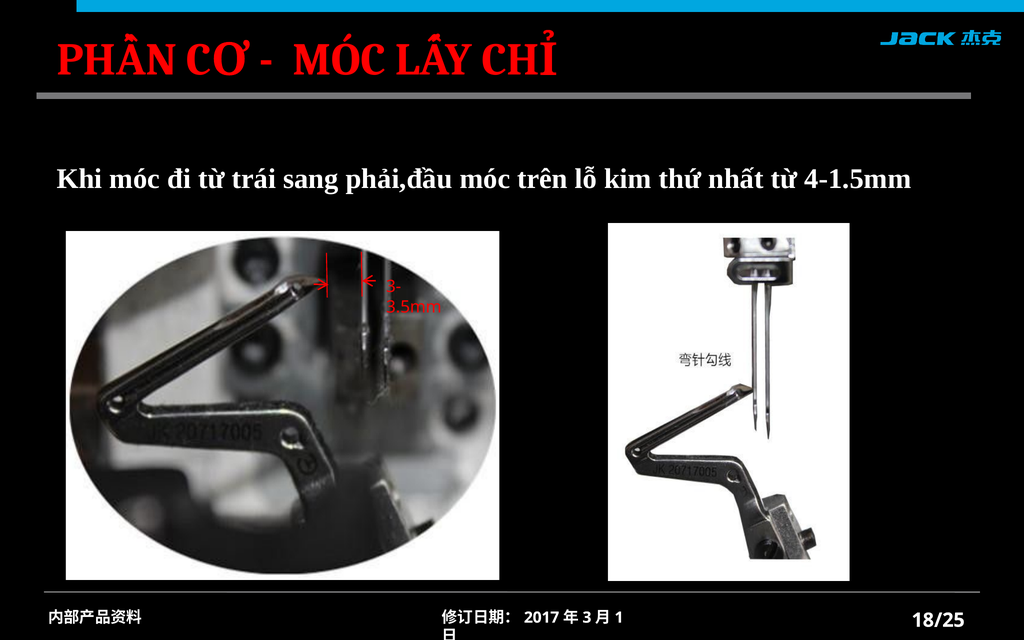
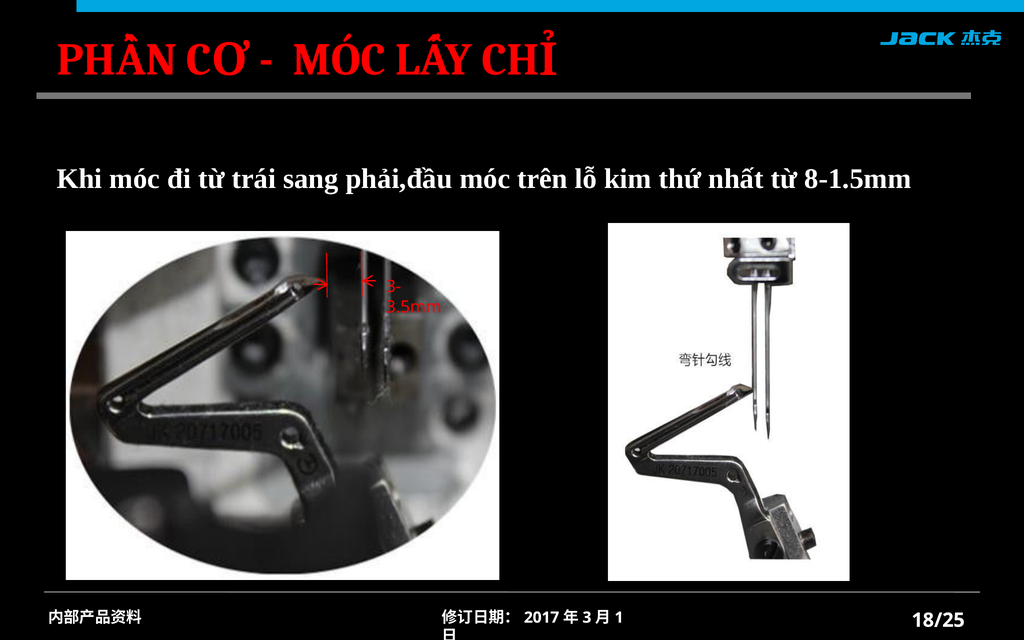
4-1.5mm: 4-1.5mm -> 8-1.5mm (858, 179)
